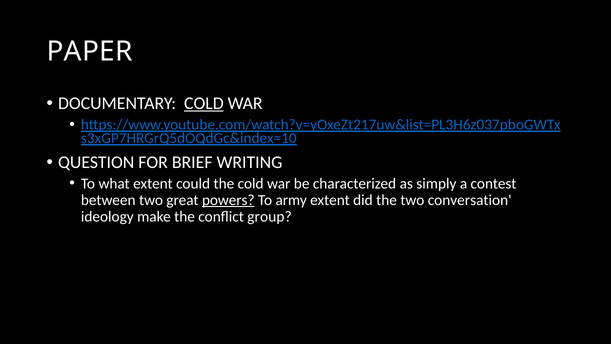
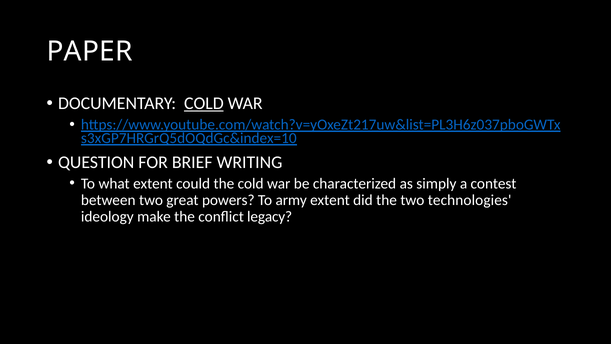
powers underline: present -> none (228, 200)
conversation: conversation -> technologies (470, 200)
group: group -> legacy (270, 216)
